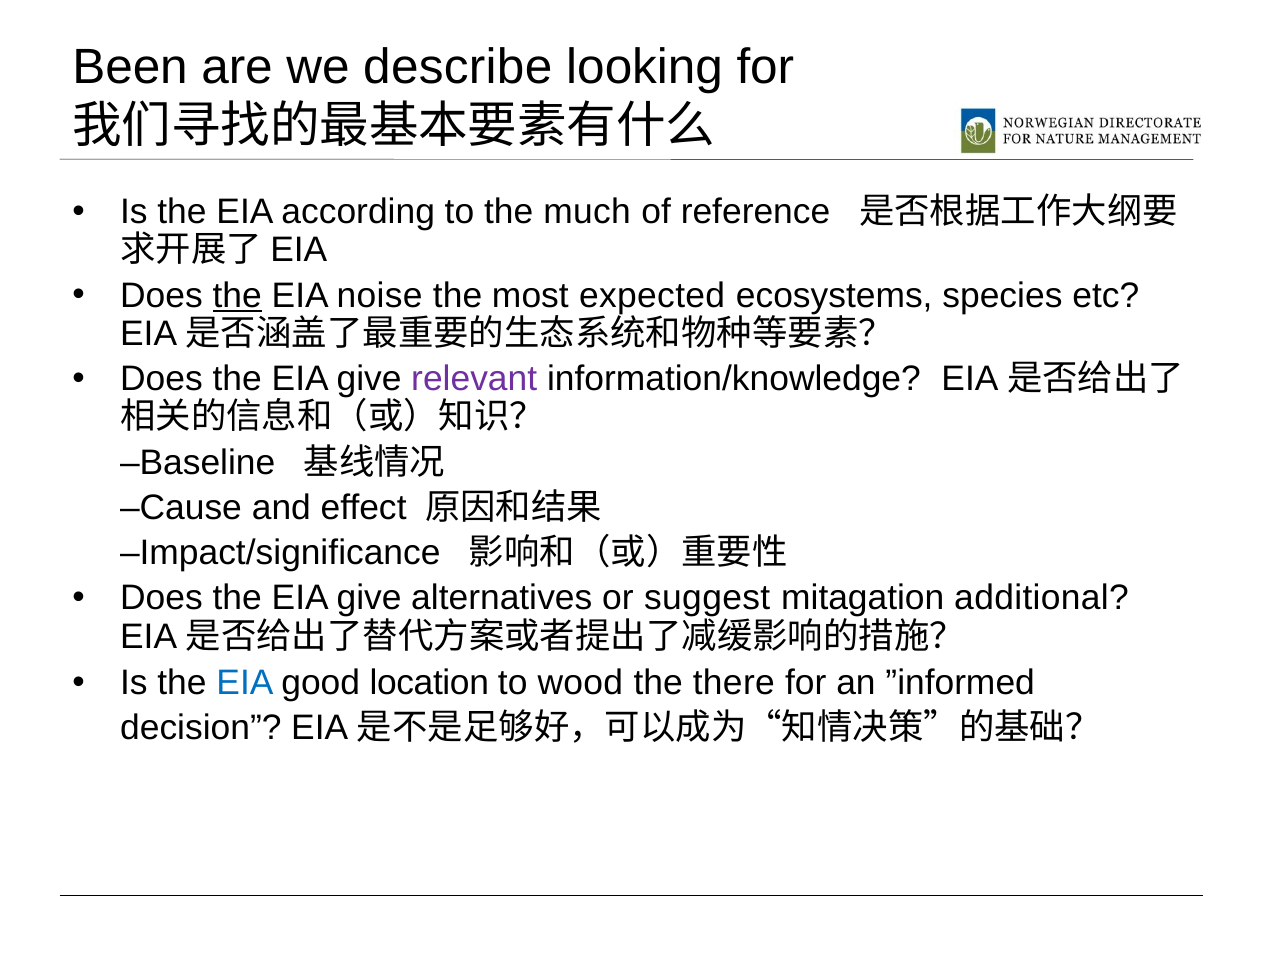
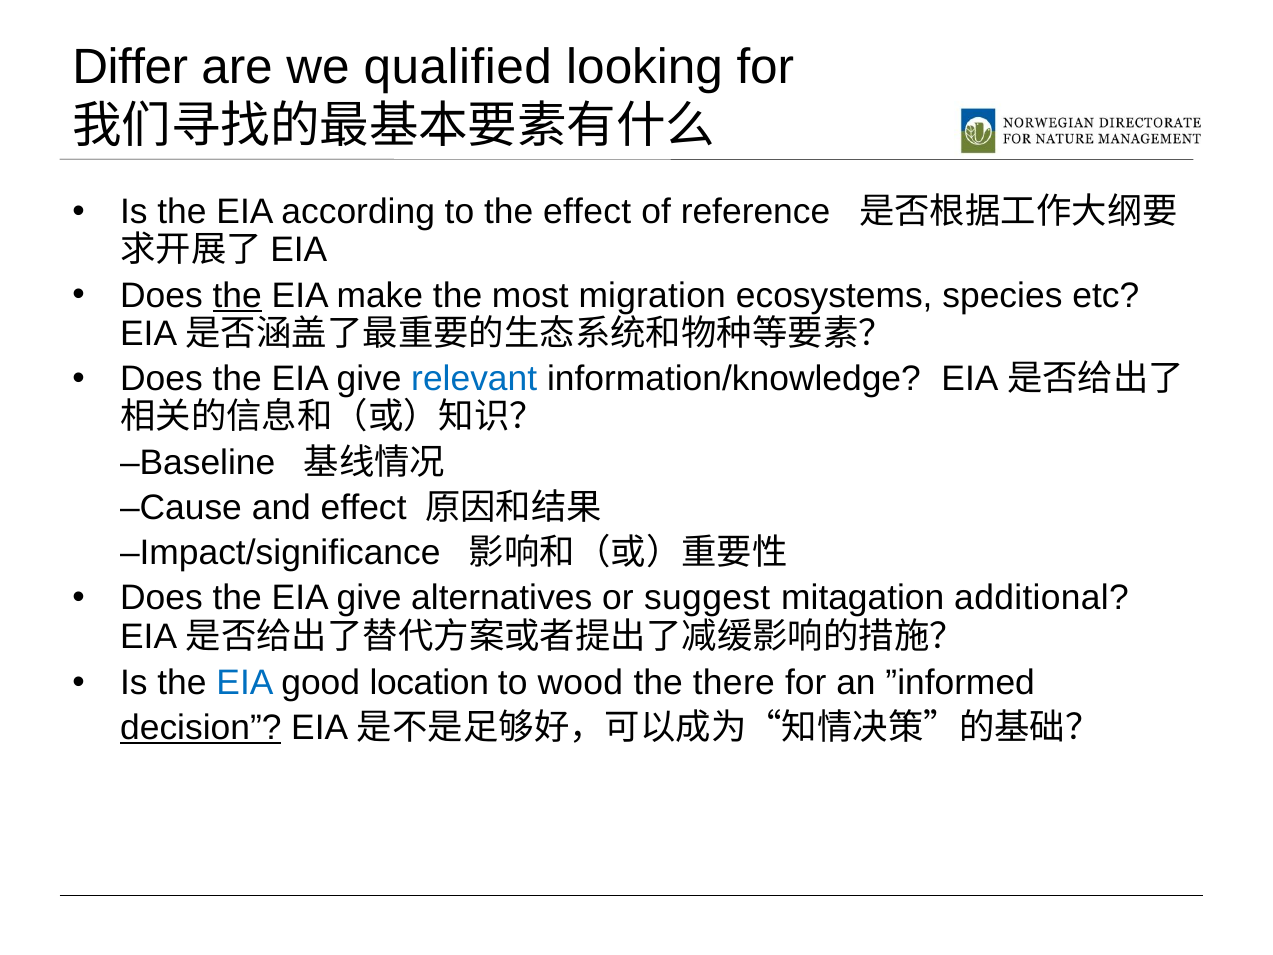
Been: Been -> Differ (130, 67)
describe: describe -> qualified (458, 67)
the much: much -> effect (587, 212)
noise: noise -> make (380, 295)
expected: expected -> migration (652, 295)
relevant colour: purple -> blue (474, 379)
decision underline: none -> present (201, 727)
